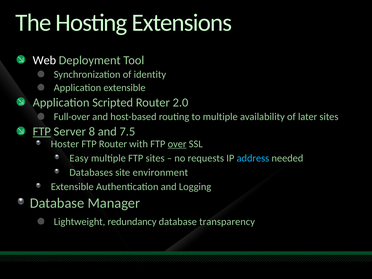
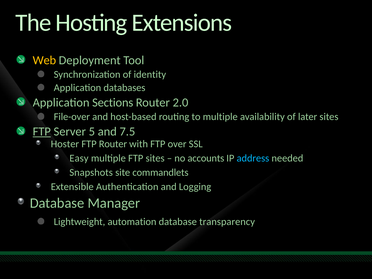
Web colour: white -> yellow (44, 60)
Application extensible: extensible -> databases (124, 88)
Scripted: Scripted -> Sections (113, 102)
Full-over: Full-over -> File-over (72, 117)
8: 8 -> 5 (92, 132)
over underline: present -> none (177, 144)
requests: requests -> accounts (206, 158)
Databases: Databases -> Snapshots (91, 172)
environment: environment -> commandlets (160, 172)
redundancy: redundancy -> automation (132, 222)
